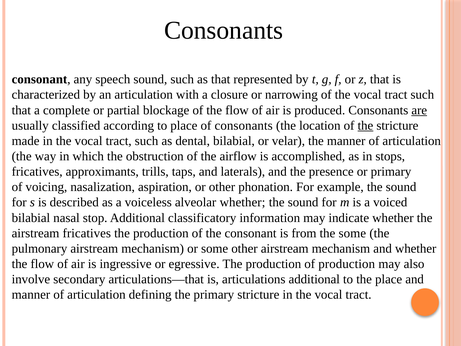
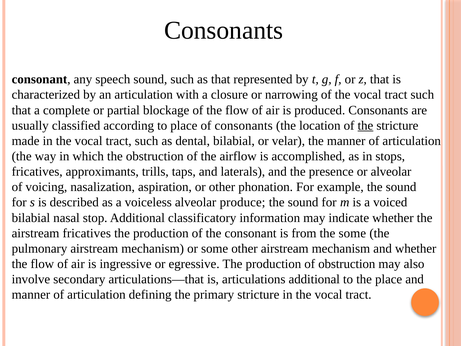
are underline: present -> none (419, 110)
or primary: primary -> alveolar (391, 172)
alveolar whether: whether -> produce (243, 202)
of production: production -> obstruction (347, 264)
